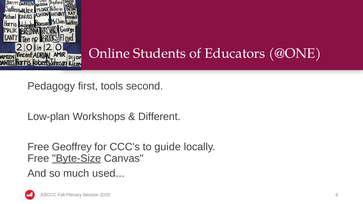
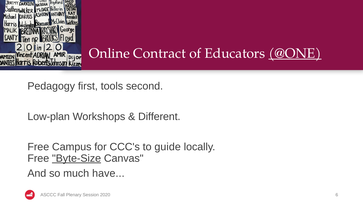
Students: Students -> Contract (159, 53)
@ONE underline: none -> present (295, 53)
Geoffrey: Geoffrey -> Campus (72, 147)
used: used -> have (108, 174)
